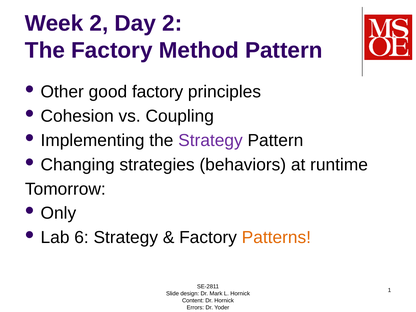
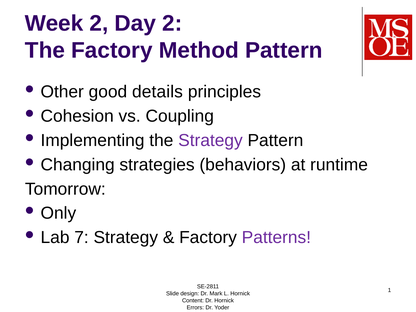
good factory: factory -> details (157, 92)
6: 6 -> 7 (81, 238)
Patterns colour: orange -> purple (276, 238)
